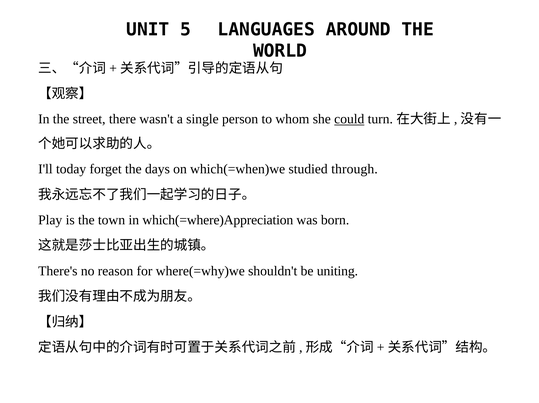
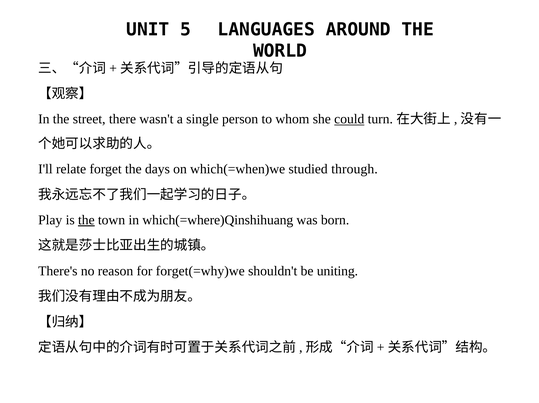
today: today -> relate (71, 169)
the underline: none -> present (86, 220)
which(=where)Appreciation: which(=where)Appreciation -> which(=where)Qinshihuang (218, 220)
where(=why)we: where(=why)we -> forget(=why)we (200, 271)
